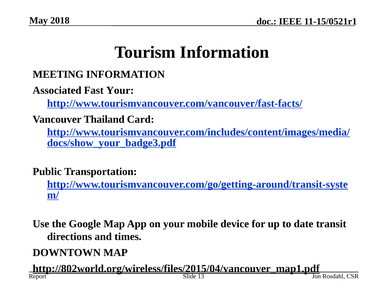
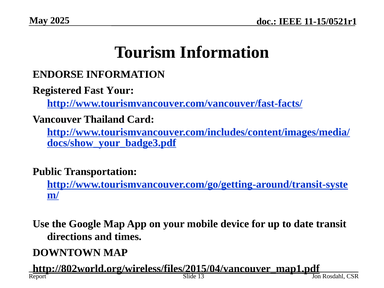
2018: 2018 -> 2025 (60, 20)
MEETING: MEETING -> ENDORSE (58, 74)
Associated: Associated -> Registered (57, 90)
